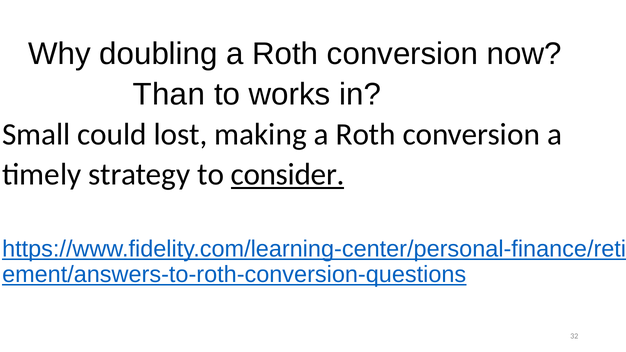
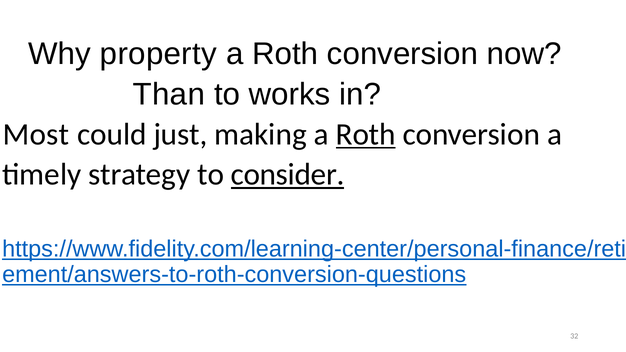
doubling: doubling -> property (158, 54)
Small: Small -> Most (36, 134)
lost: lost -> just (181, 134)
Roth underline: none -> present (366, 134)
